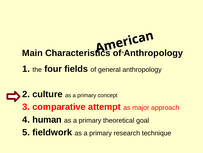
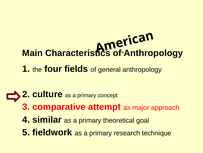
human: human -> similar (47, 119)
